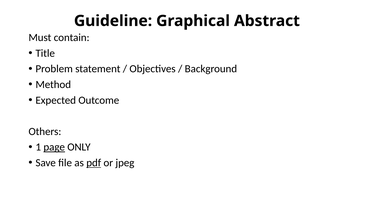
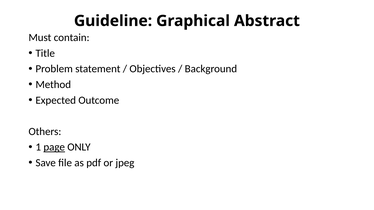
pdf underline: present -> none (94, 163)
